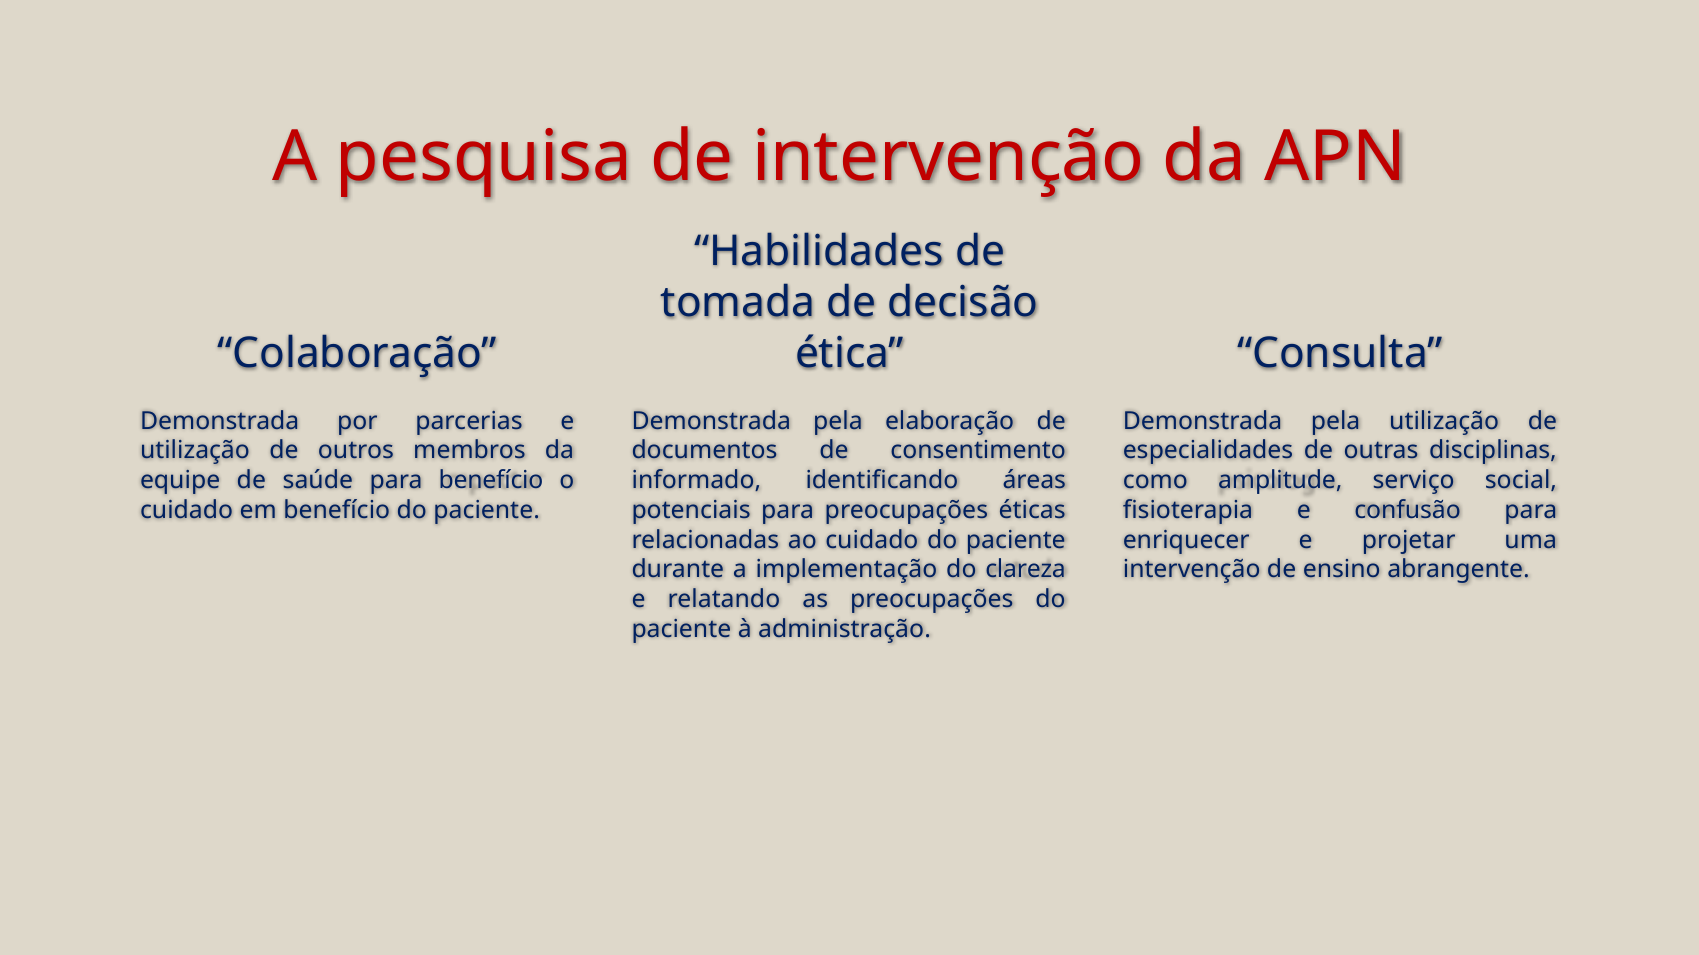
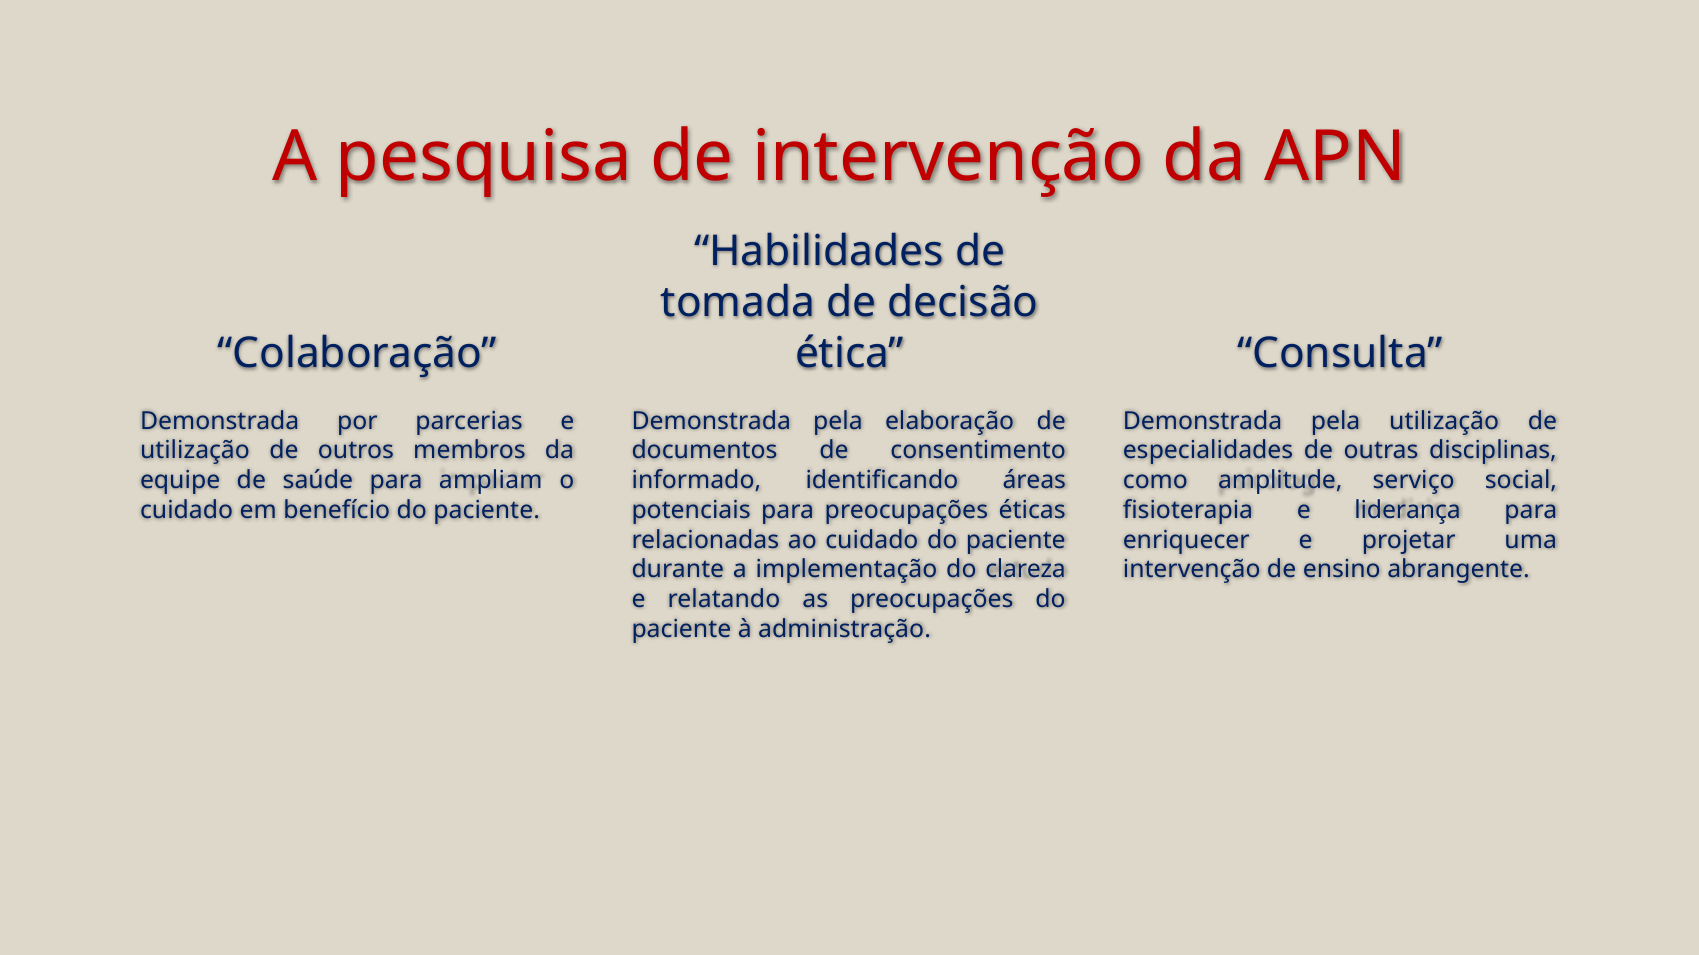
para benefício: benefício -> ampliam (491, 481)
confusão: confusão -> liderança (1408, 510)
